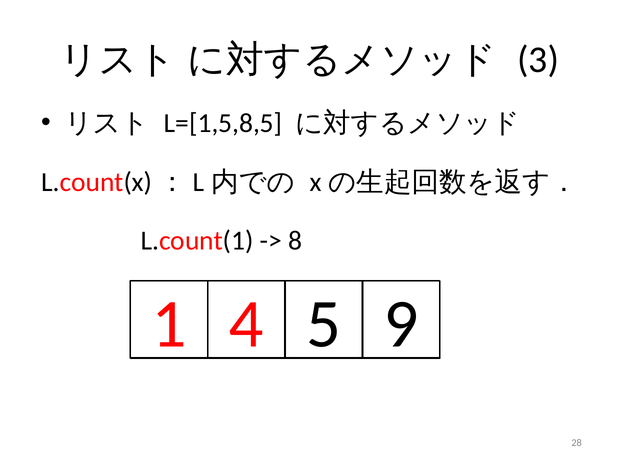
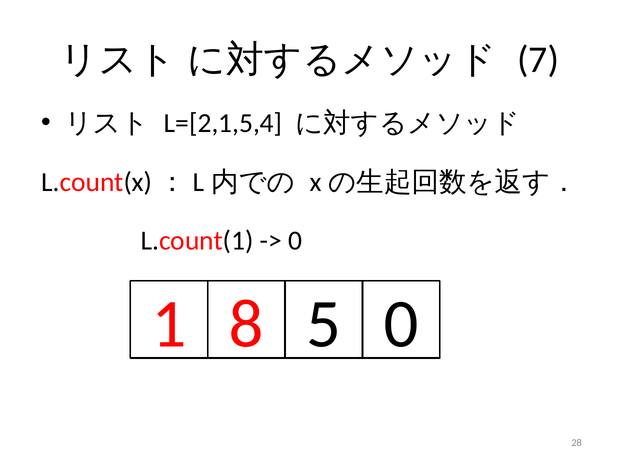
3: 3 -> 7 (538, 60)
L=[1,5,8,5: L=[1,5,8,5 -> L=[2,1,5,4 (223, 123)
8: 8 -> 0 (295, 241)
4: 4 -> 8 (246, 324)
5 9: 9 -> 0 (401, 324)
